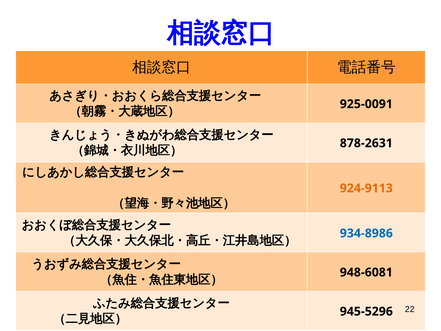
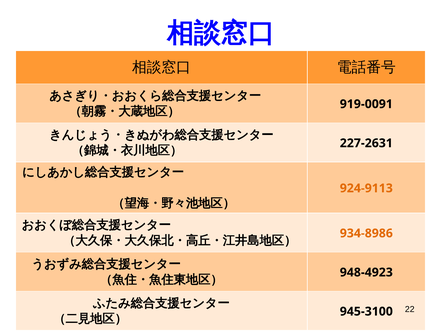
925-0091: 925-0091 -> 919-0091 (366, 104)
878-2631: 878-2631 -> 227-2631 (366, 143)
934-8986 colour: blue -> orange (366, 233)
948-6081: 948-6081 -> 948-4923 (366, 272)
945-5296: 945-5296 -> 945-3100 (366, 311)
